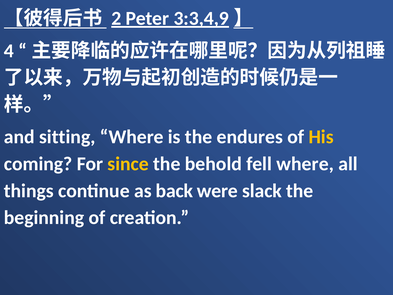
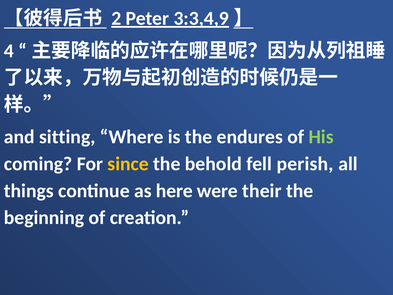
His colour: yellow -> light green (321, 137)
fell where: where -> perish (305, 164)
back: back -> here (174, 191)
slack: slack -> their (262, 191)
